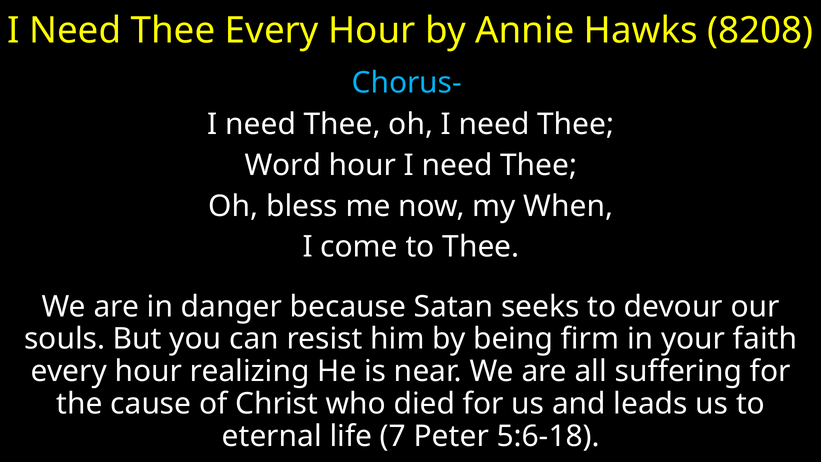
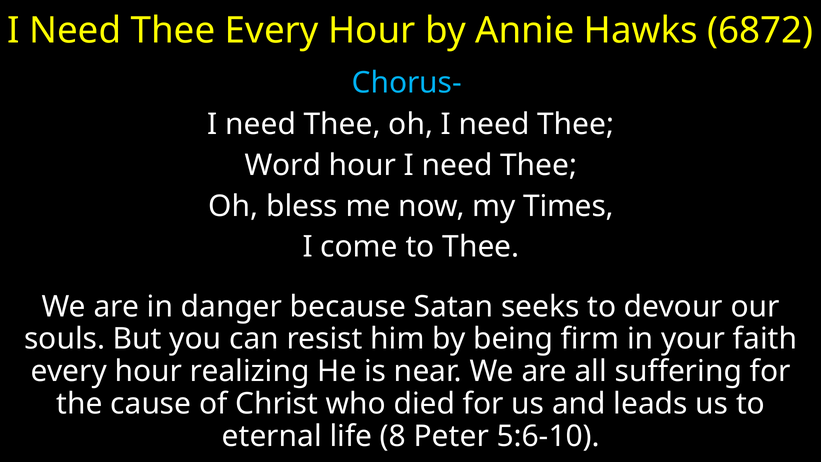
8208: 8208 -> 6872 (760, 31)
When: When -> Times (569, 206)
7: 7 -> 8 (393, 436)
5:6-18: 5:6-18 -> 5:6-10 (548, 436)
